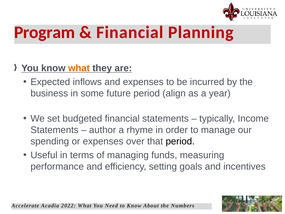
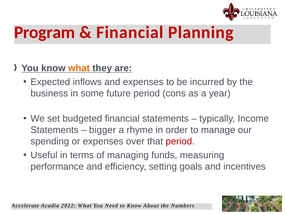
align: align -> cons (174, 93)
author: author -> bigger (103, 130)
period colour: black -> red (180, 141)
